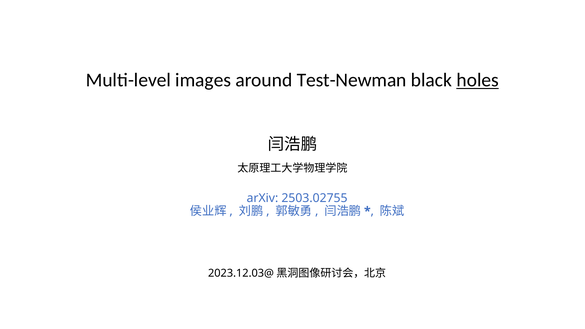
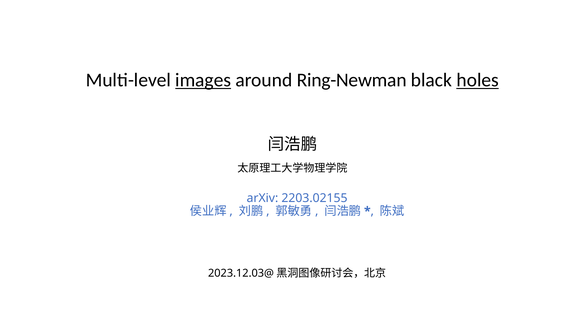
images underline: none -> present (203, 80)
Test-Newman: Test-Newman -> Ring-Newman (352, 80)
2503.02755: 2503.02755 -> 2203.02155 (314, 198)
